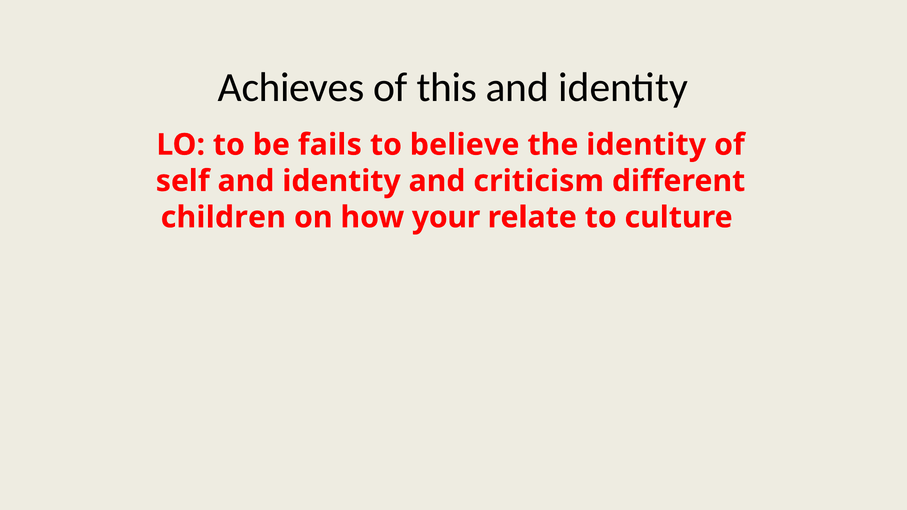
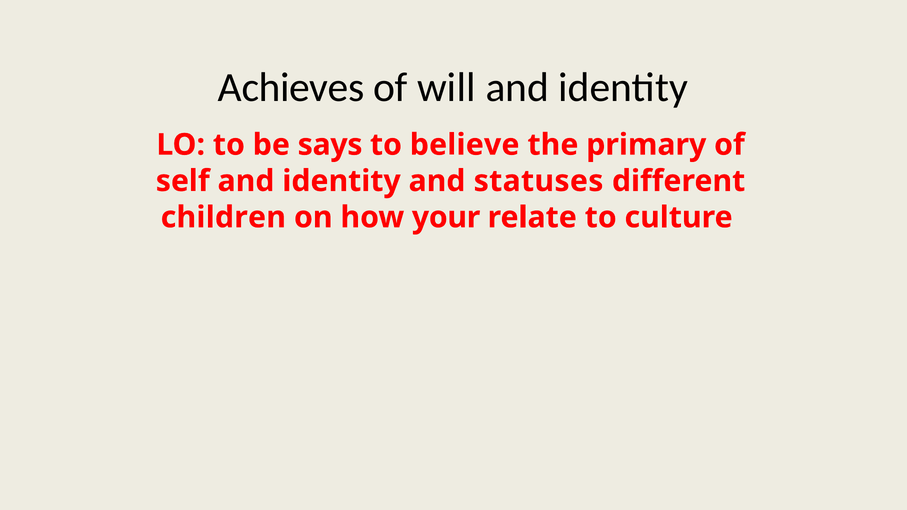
this: this -> will (446, 88)
fails: fails -> says (330, 145)
the identity: identity -> primary (646, 145)
criticism: criticism -> statuses (539, 181)
